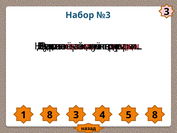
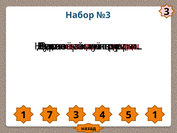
1 8: 8 -> 7 (50, 115)
5 8: 8 -> 1 (155, 115)
